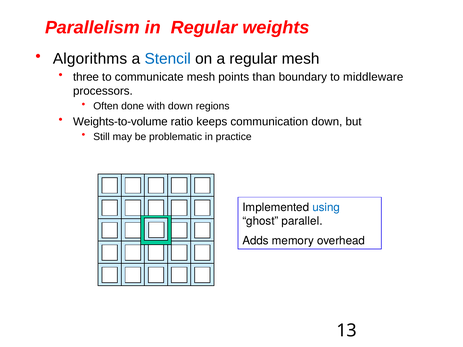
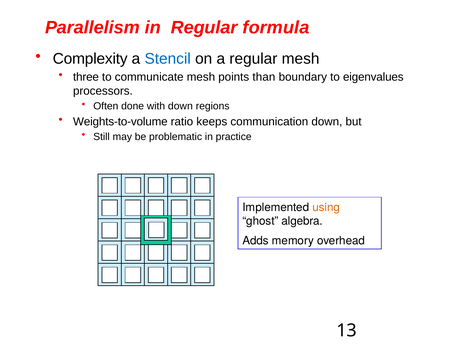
weights: weights -> formula (276, 27)
Algorithms: Algorithms -> Complexity (90, 59)
middleware: middleware -> eigenvalues (373, 77)
using colour: blue -> orange (326, 207)
parallel: parallel -> algebra (302, 221)
